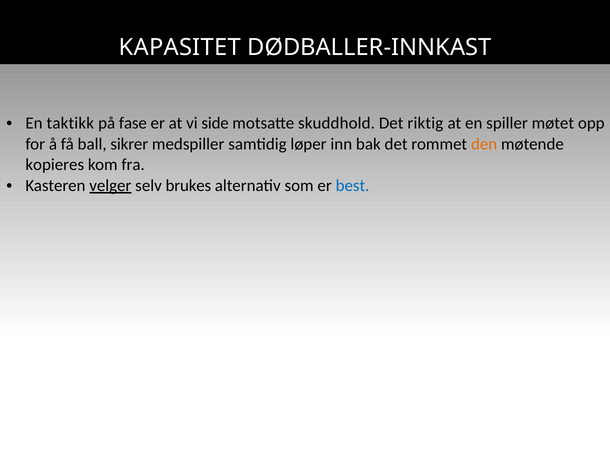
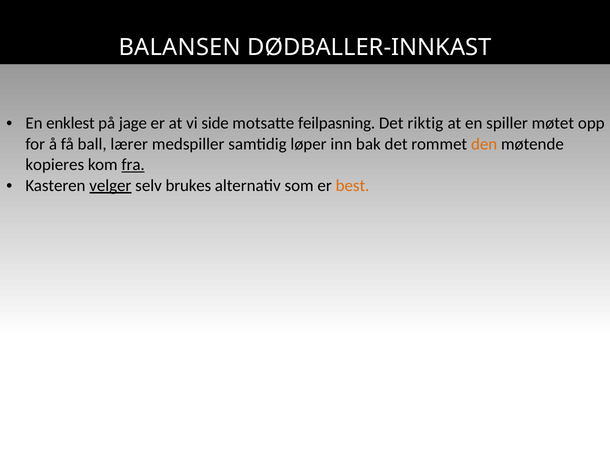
KAPASITET: KAPASITET -> BALANSEN (180, 48)
taktikk: taktikk -> enklest (70, 123)
fase: fase -> jage (133, 123)
skuddhold: skuddhold -> feilpasning (337, 123)
sikrer: sikrer -> lærer (129, 144)
fra underline: none -> present (133, 165)
best colour: blue -> orange (353, 186)
